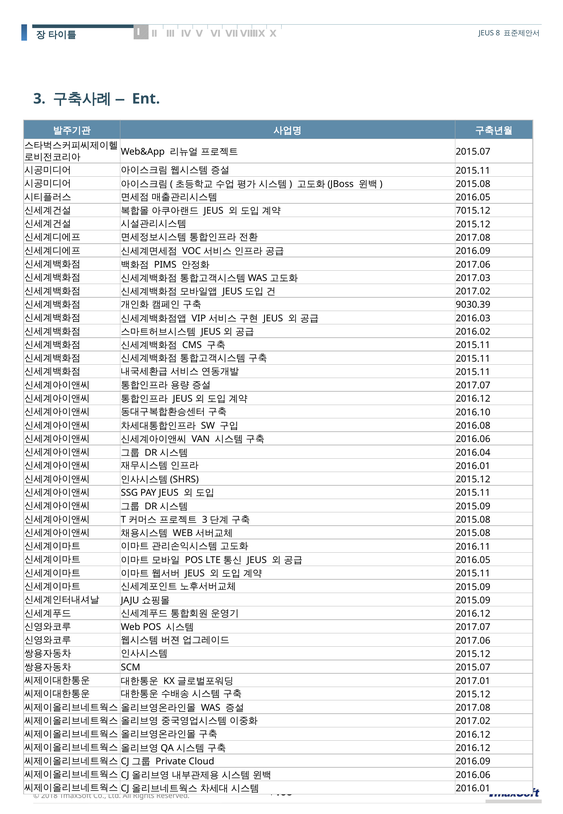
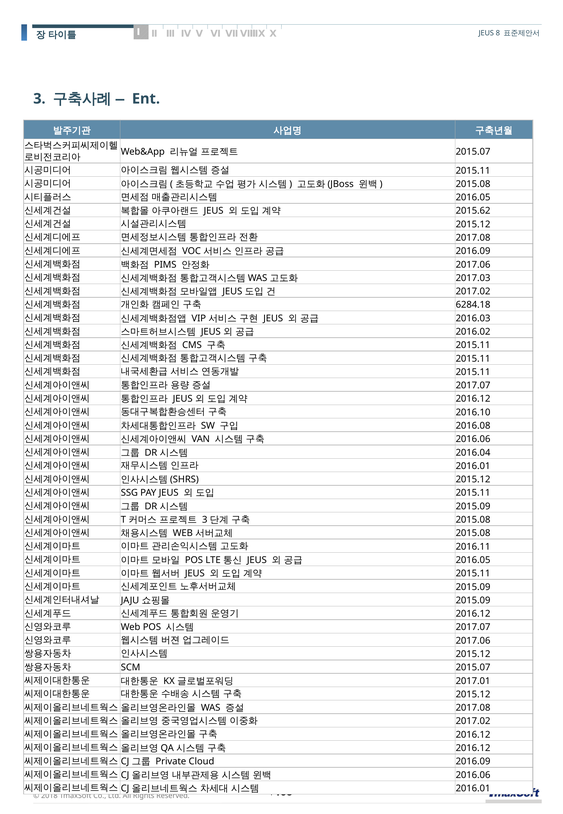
7015.12: 7015.12 -> 2015.62 (473, 211)
9030.39: 9030.39 -> 6284.18 (473, 305)
